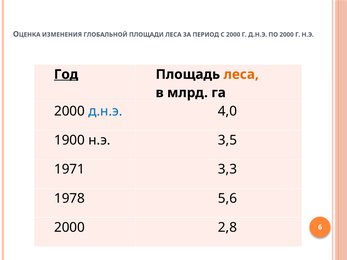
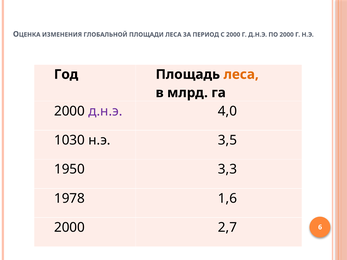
Год underline: present -> none (66, 74)
д.н.э colour: blue -> purple (105, 111)
1900: 1900 -> 1030 (69, 140)
1971: 1971 -> 1950 (69, 169)
5,6: 5,6 -> 1,6 (227, 199)
2,8: 2,8 -> 2,7 (227, 228)
